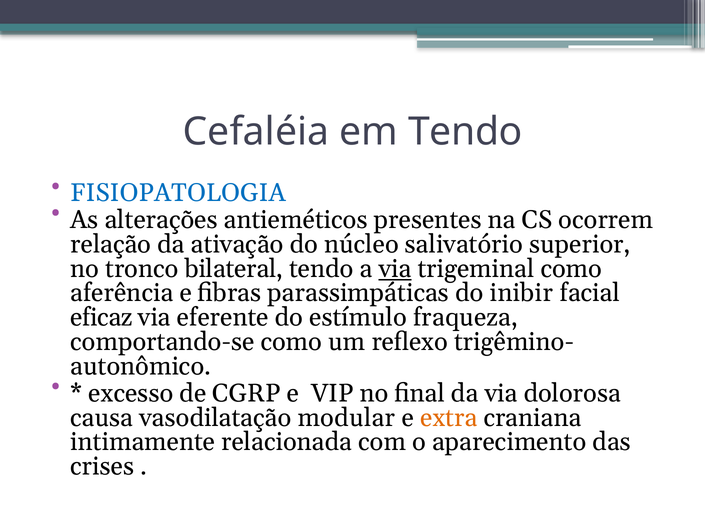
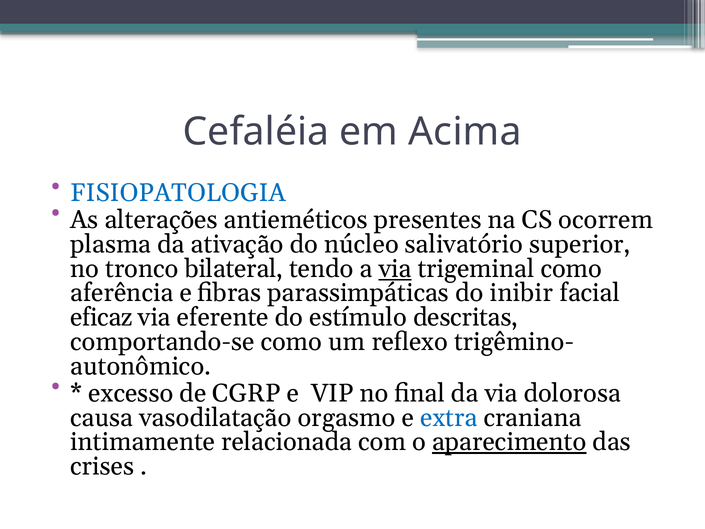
em Tendo: Tendo -> Acima (465, 132)
relação: relação -> plasma (111, 244)
fraqueza: fraqueza -> descritas (466, 317)
modular: modular -> orgasmo (347, 417)
extra colour: orange -> blue (449, 417)
aparecimento underline: none -> present (509, 442)
